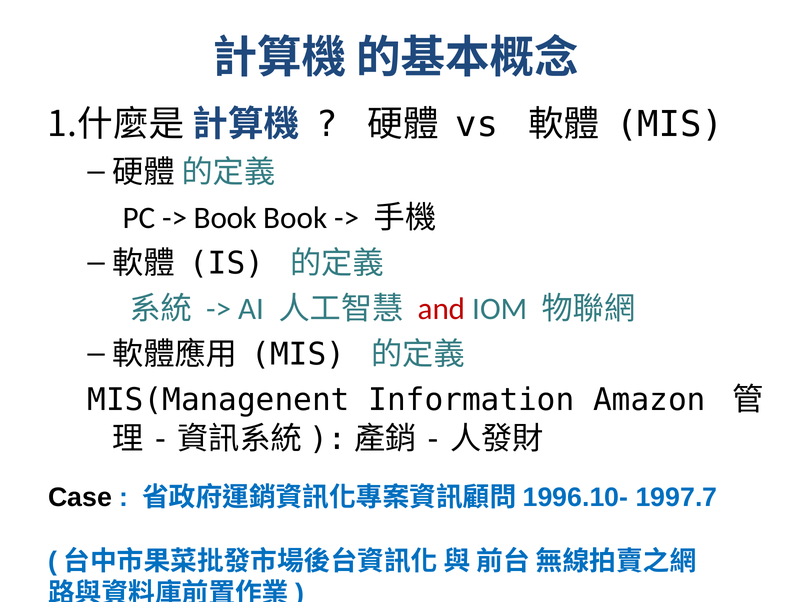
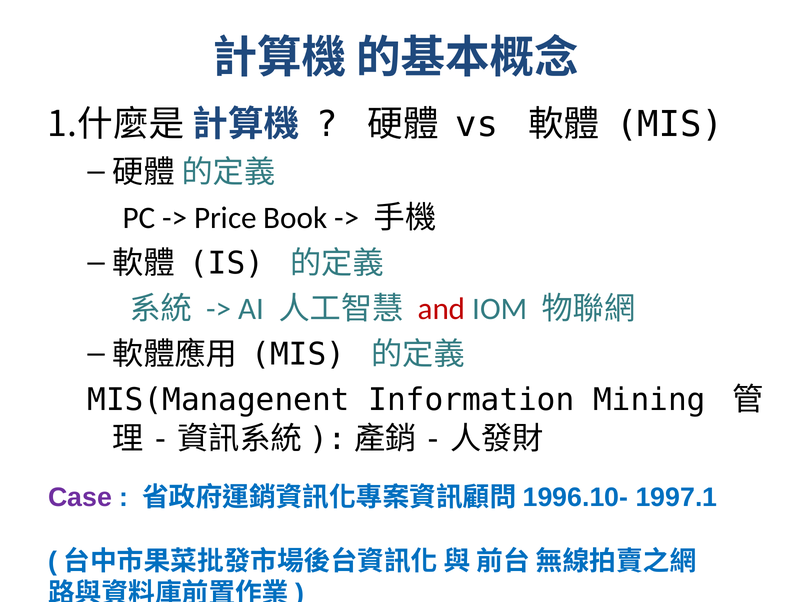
Book: Book -> Price (225, 218)
Amazon: Amazon -> Mining (649, 400)
Case colour: black -> purple (80, 497)
1997.7: 1997.7 -> 1997.1 (676, 497)
